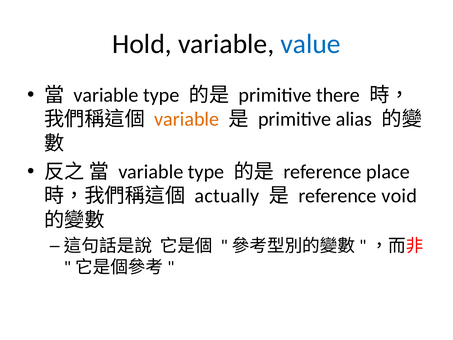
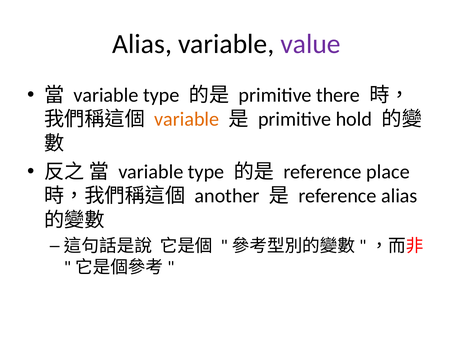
Hold: Hold -> Alias (142, 44)
value colour: blue -> purple (311, 44)
alias: alias -> hold (354, 119)
actually: actually -> another (227, 196)
reference void: void -> alias (399, 196)
